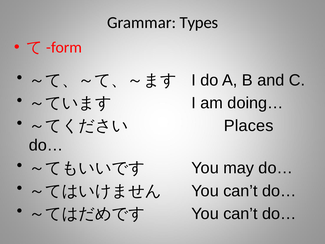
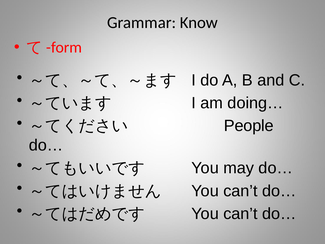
Types: Types -> Know (199, 23)
Places: Places -> People (249, 126)
